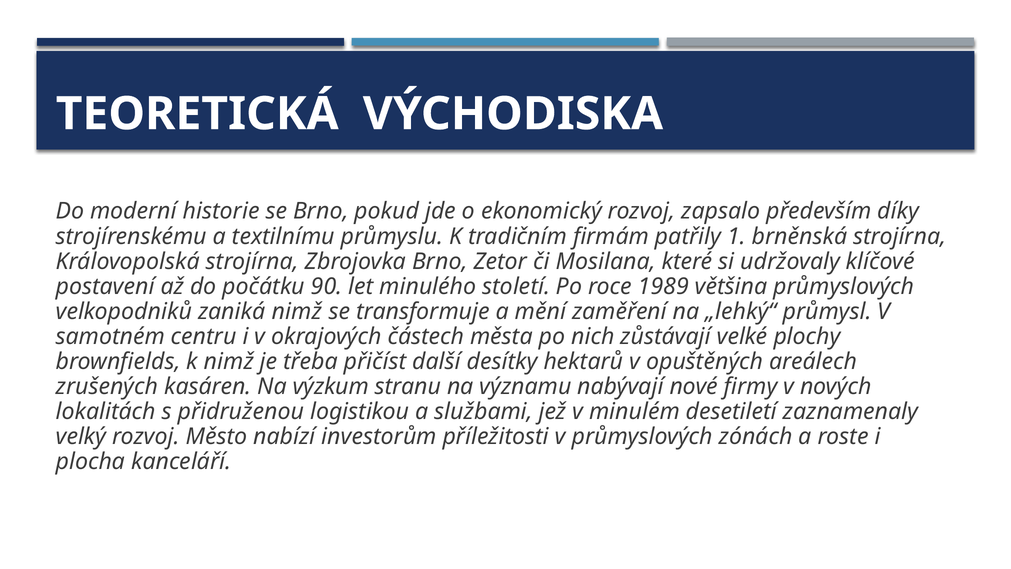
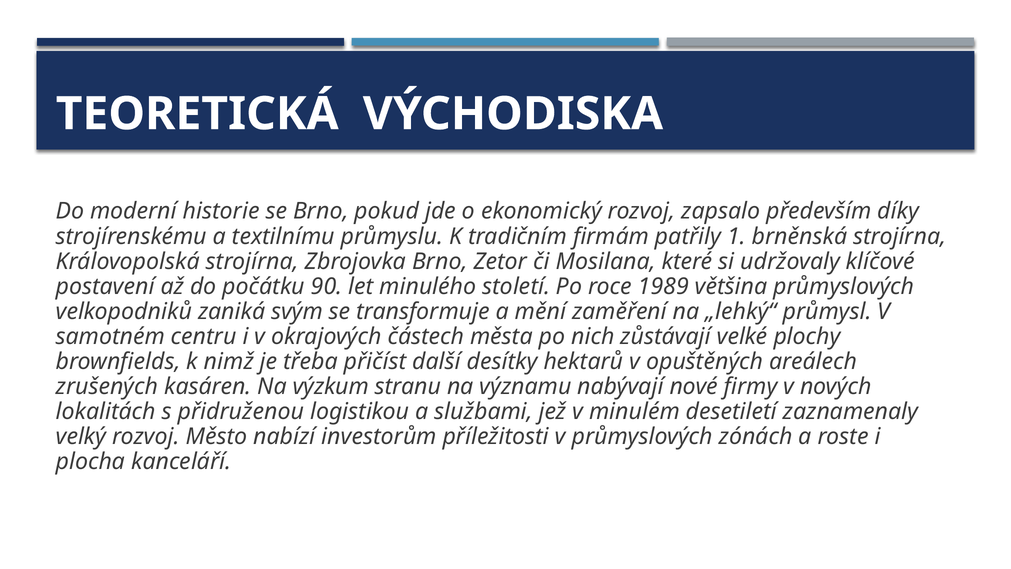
zaniká nimž: nimž -> svým (297, 311)
